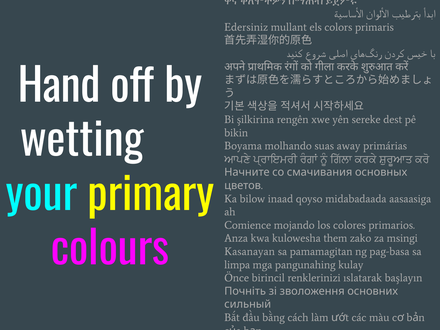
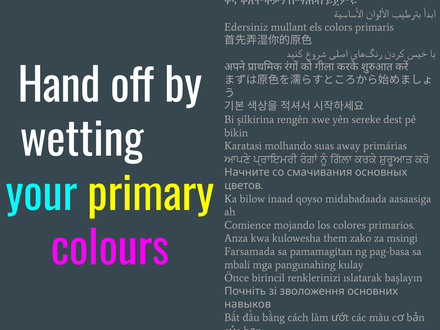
Boyama: Boyama -> Karatasi (243, 146)
Kasanayan: Kasanayan -> Farsamada (250, 252)
limpa: limpa -> mbali (237, 265)
сильный: сильный -> навыков (248, 304)
